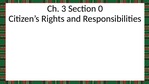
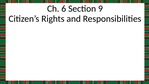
3: 3 -> 6 (64, 9)
0: 0 -> 9 (101, 9)
